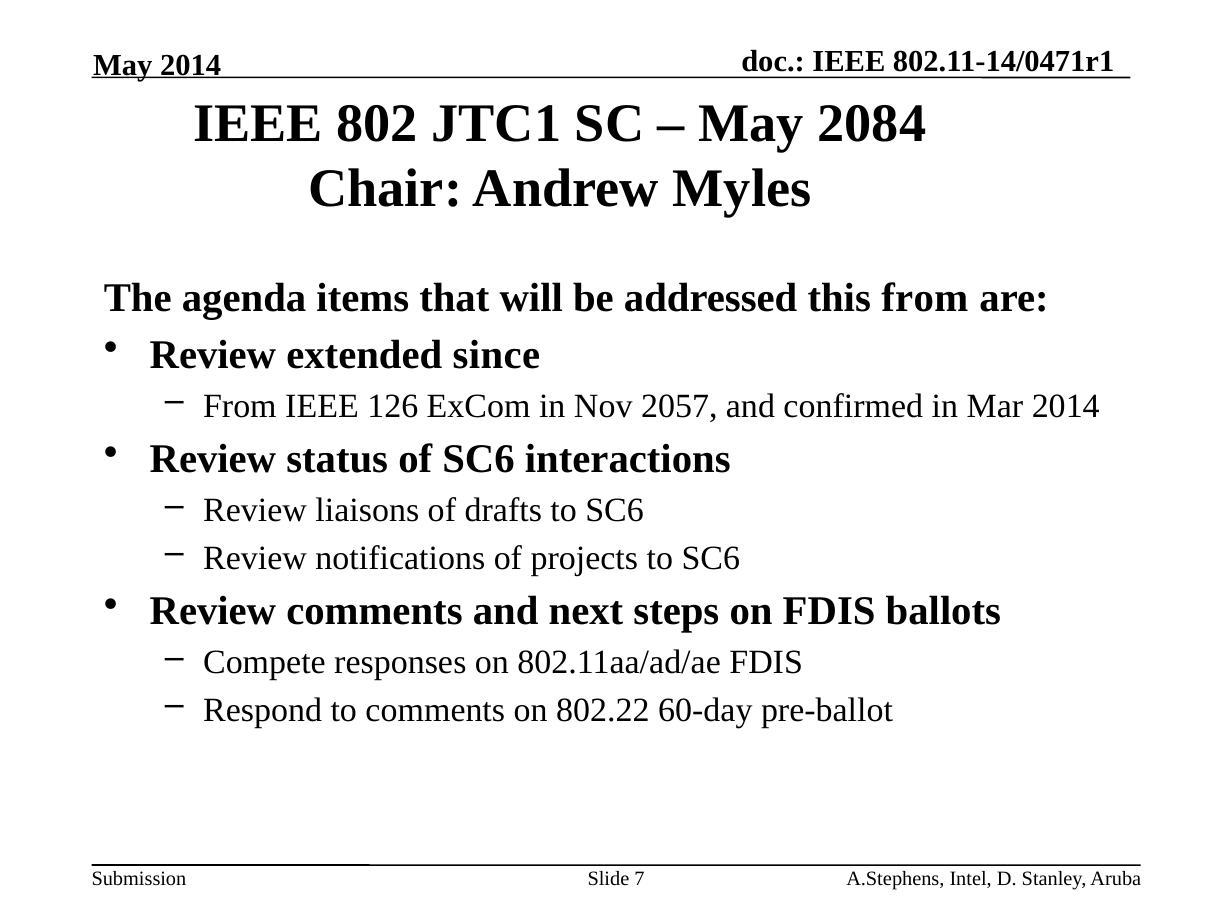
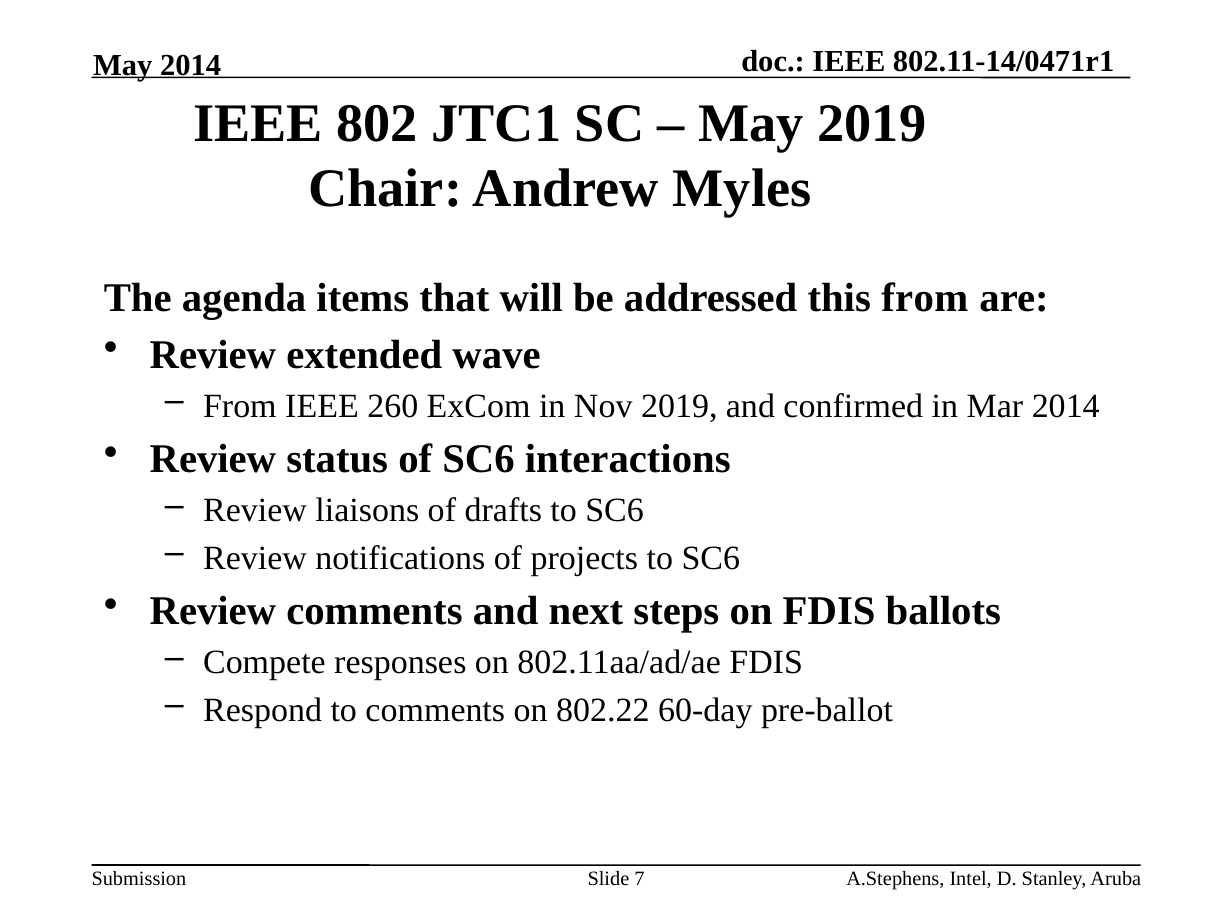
May 2084: 2084 -> 2019 (872, 124)
since: since -> wave (497, 355)
126: 126 -> 260 (393, 406)
Nov 2057: 2057 -> 2019 (679, 406)
